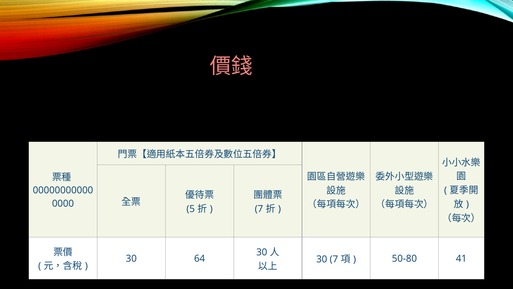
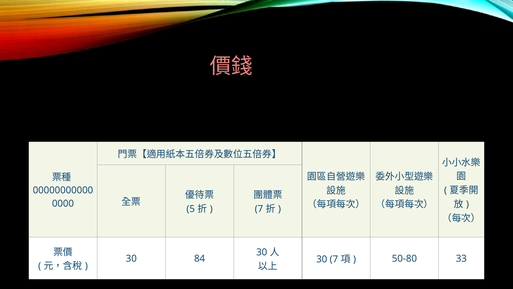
64: 64 -> 84 (200, 258)
41: 41 -> 33 (461, 258)
